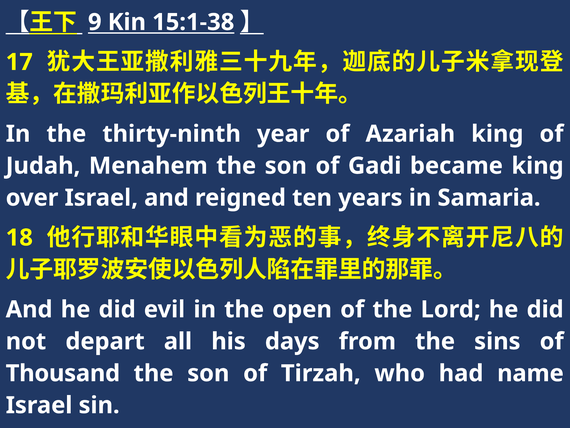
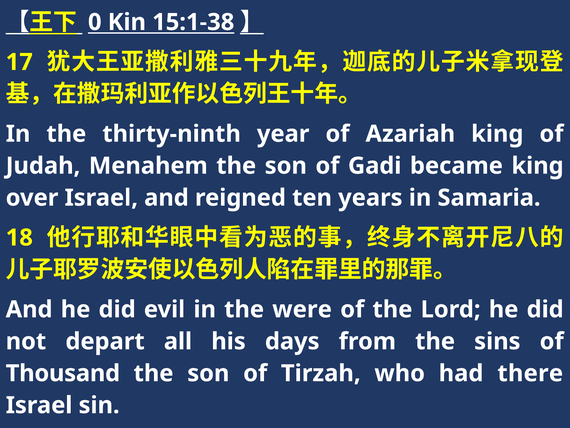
9: 9 -> 0 (95, 22)
open: open -> were (302, 309)
name: name -> there (530, 373)
